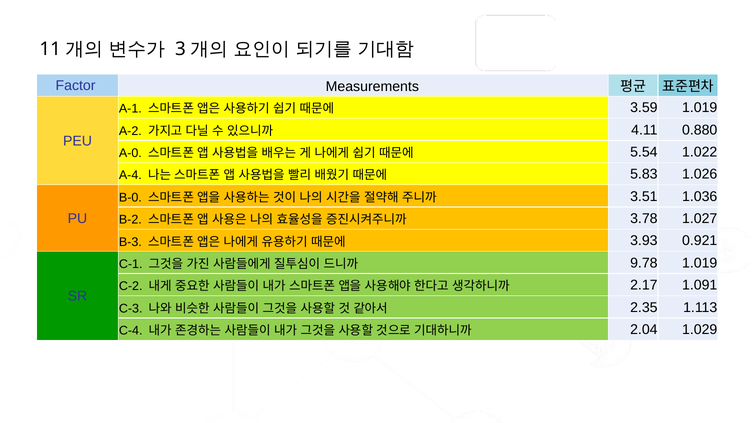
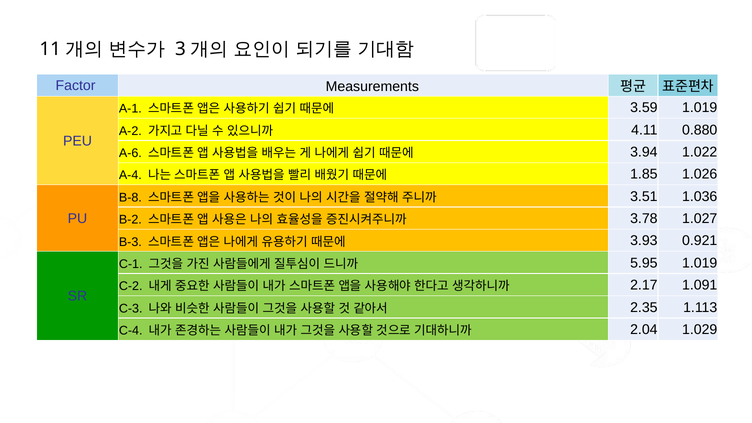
A-0: A-0 -> A-6 (130, 153)
5.54: 5.54 -> 3.94 (644, 152)
5.83: 5.83 -> 1.85 (644, 174)
B-0: B-0 -> B-8 (130, 198)
9.78: 9.78 -> 5.95 (644, 263)
